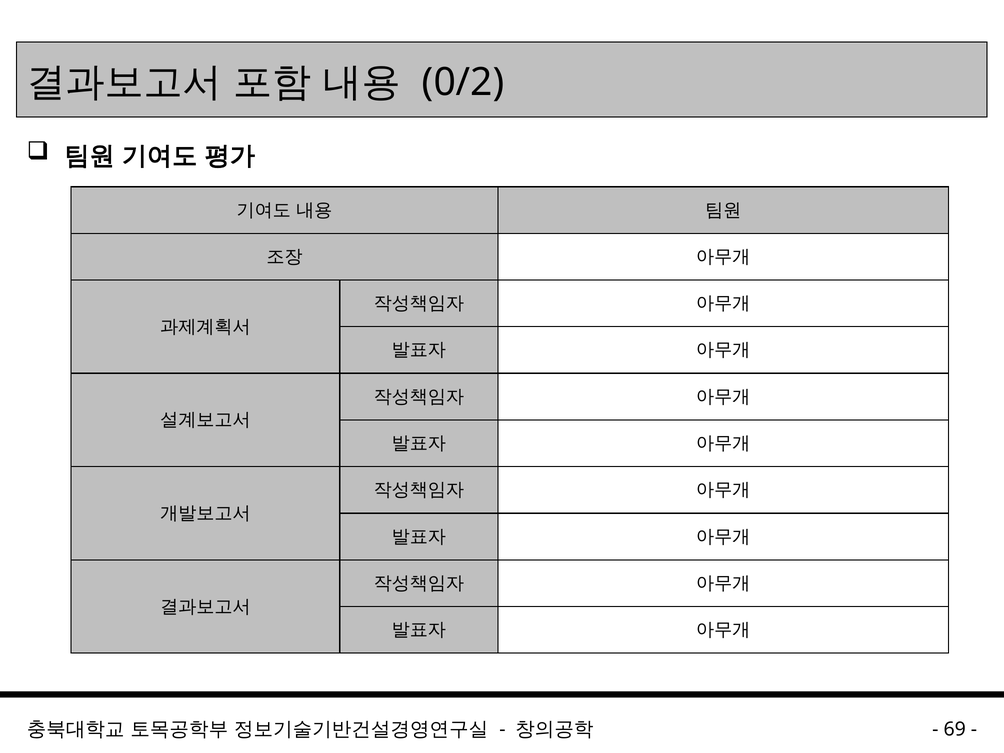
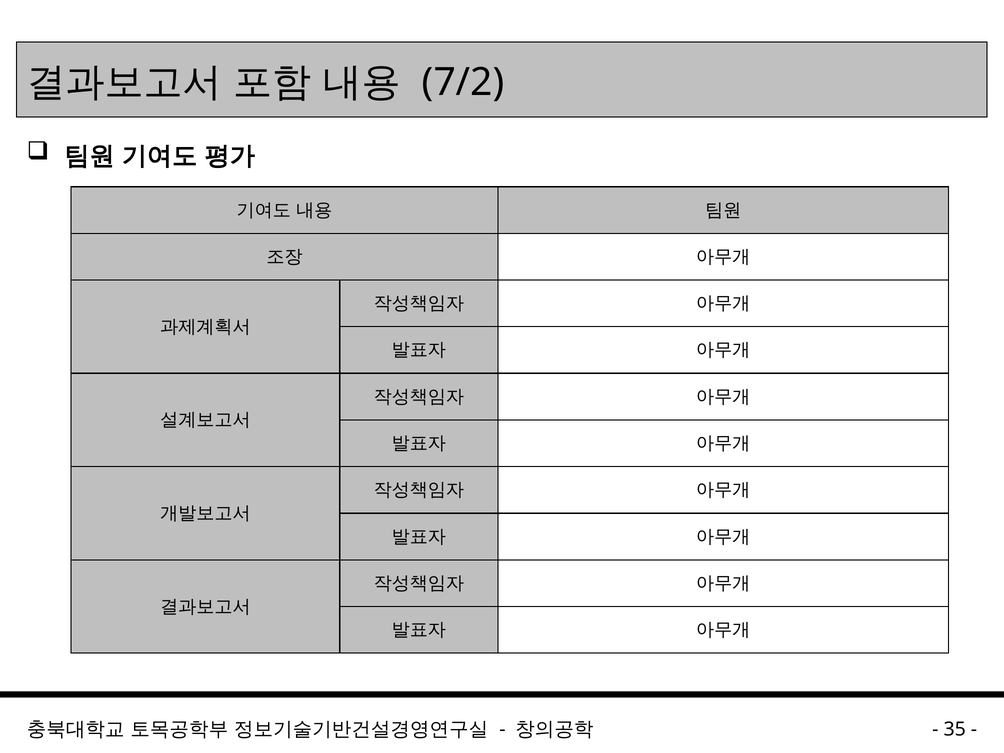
0/2: 0/2 -> 7/2 (463, 82)
69: 69 -> 35 (955, 729)
